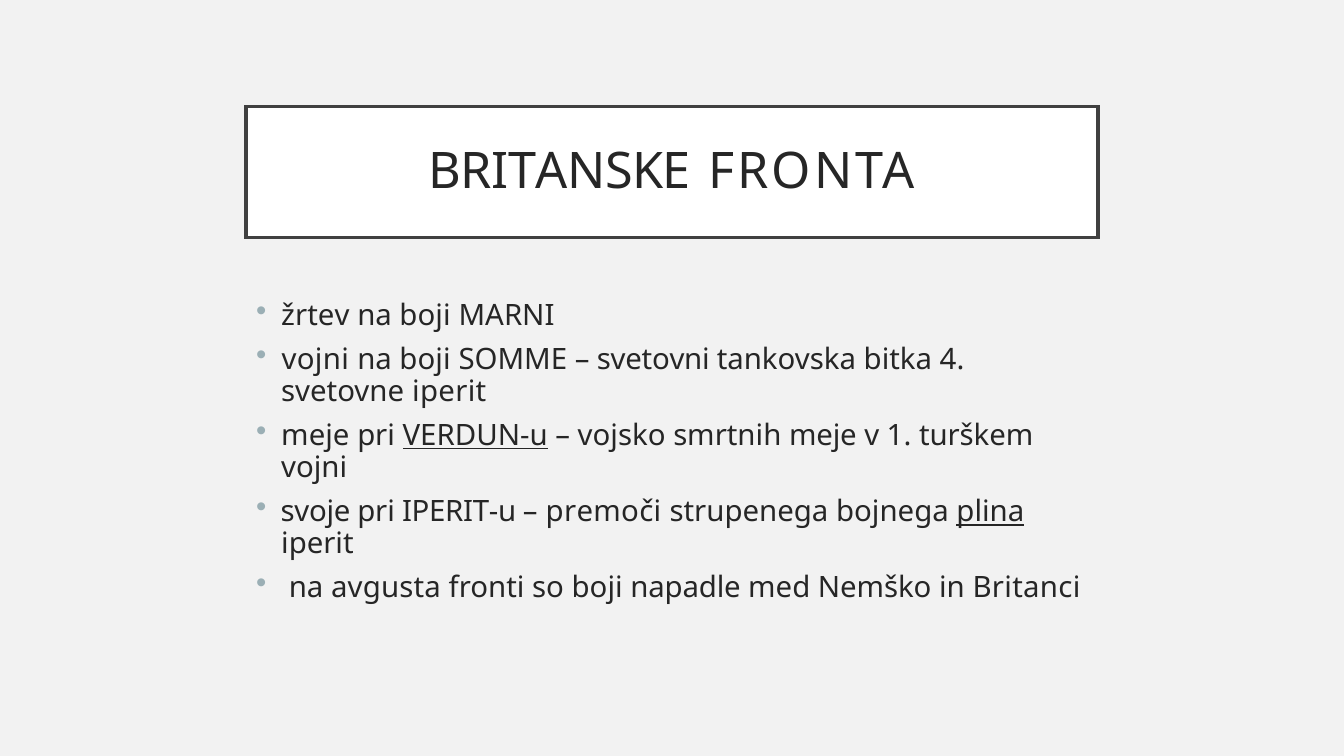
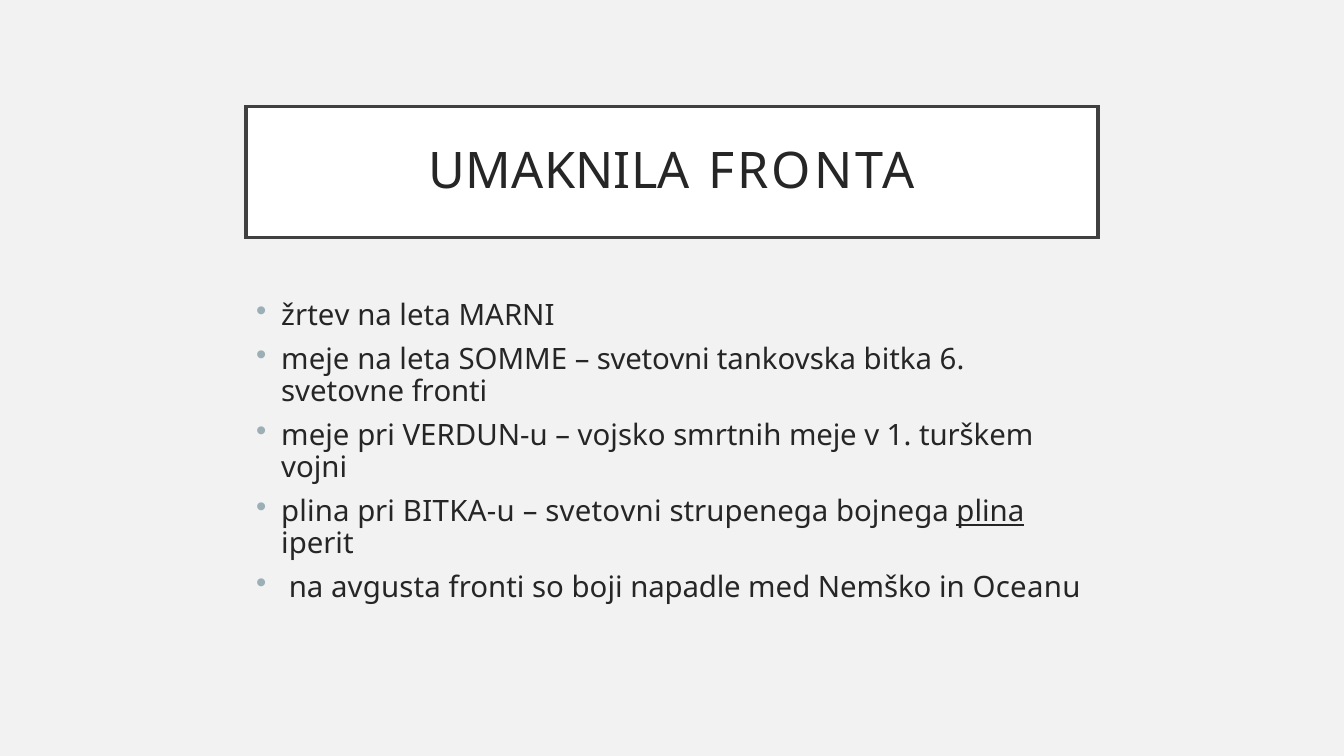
BRITANSKE: BRITANSKE -> UMAKNILA (559, 172)
boji: boji -> leta (425, 316)
vojni: vojni -> meje (315, 360)
boji: boji -> leta (425, 360)
4: 4 -> 6 (952, 360)
svetovne iperit: iperit -> fronti (449, 392)
VERDUN-u underline: present -> none (475, 436)
svoje: svoje -> plina (315, 512)
IPERIT-u: IPERIT-u -> BITKA-u (459, 512)
premoči: premoči -> svetovni (603, 512)
Britanci: Britanci -> Oceanu (1027, 588)
